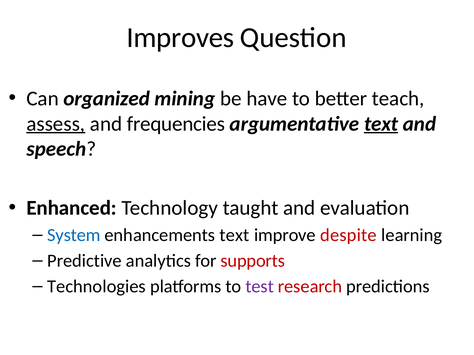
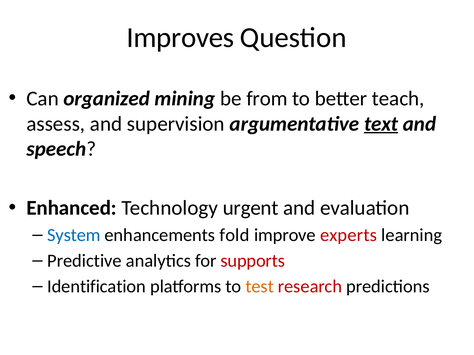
have: have -> from (267, 99)
assess underline: present -> none (56, 124)
frequencies: frequencies -> supervision (176, 124)
taught: taught -> urgent (251, 208)
enhancements text: text -> fold (234, 235)
despite: despite -> experts (348, 235)
Technologies: Technologies -> Identification (97, 287)
test colour: purple -> orange (260, 287)
